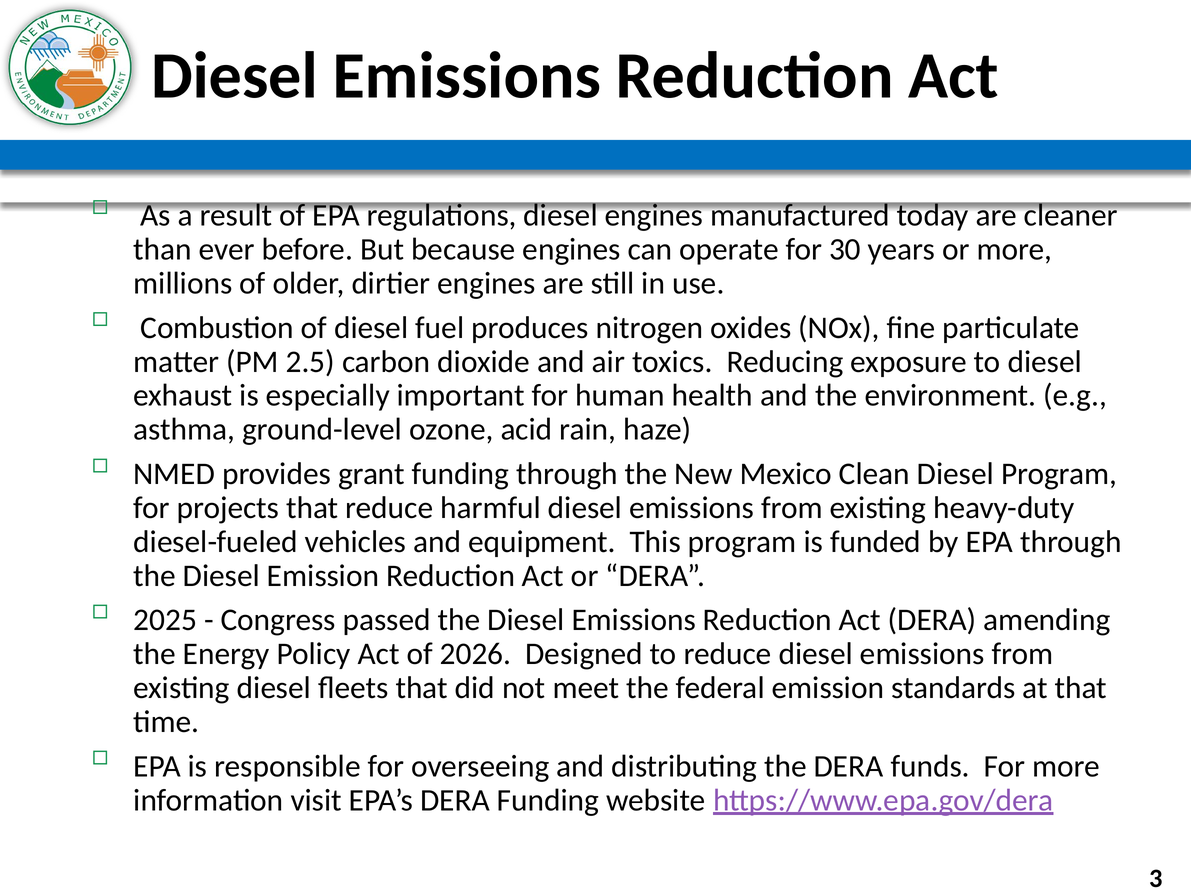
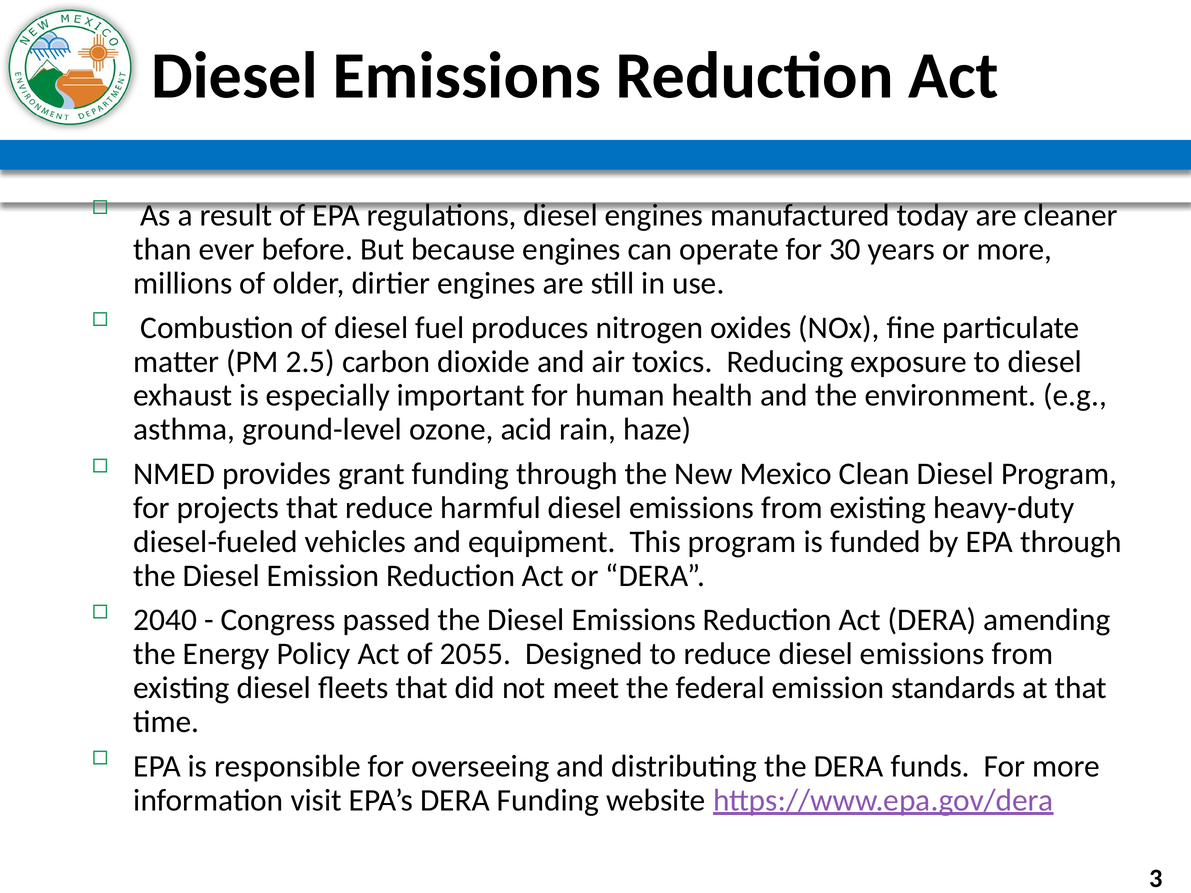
2025: 2025 -> 2040 (165, 620)
2026: 2026 -> 2055 (475, 654)
